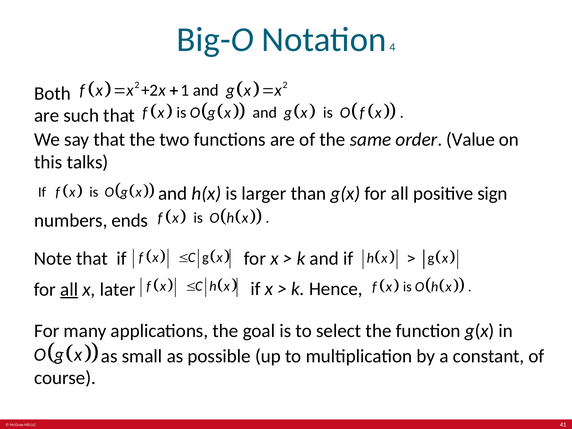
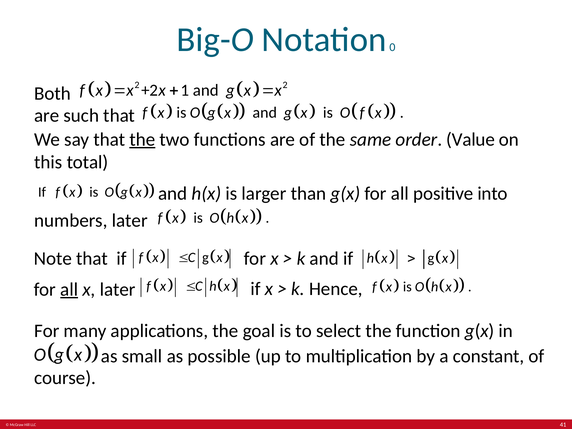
4: 4 -> 0 (392, 47)
the underline: none -> present (142, 139)
talks: talks -> total (88, 162)
sign: sign -> into (492, 194)
numbers ends: ends -> later (130, 220)
